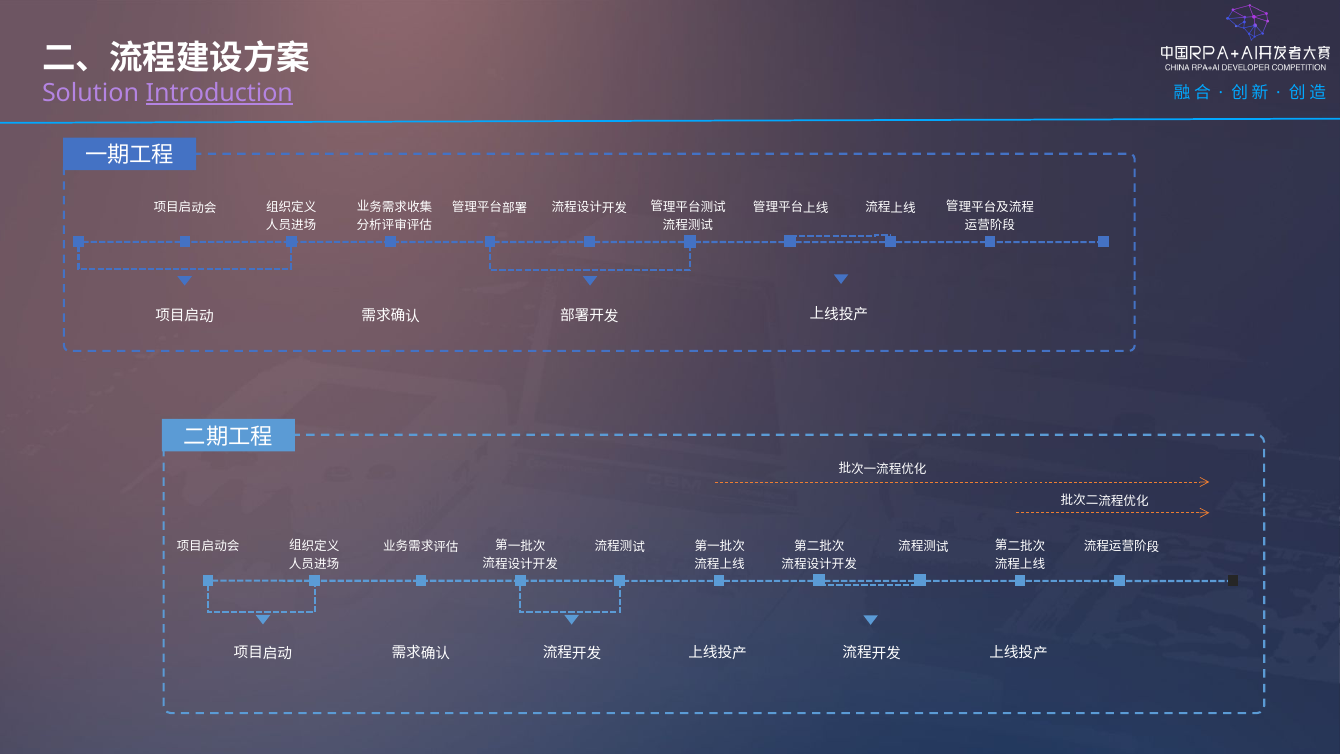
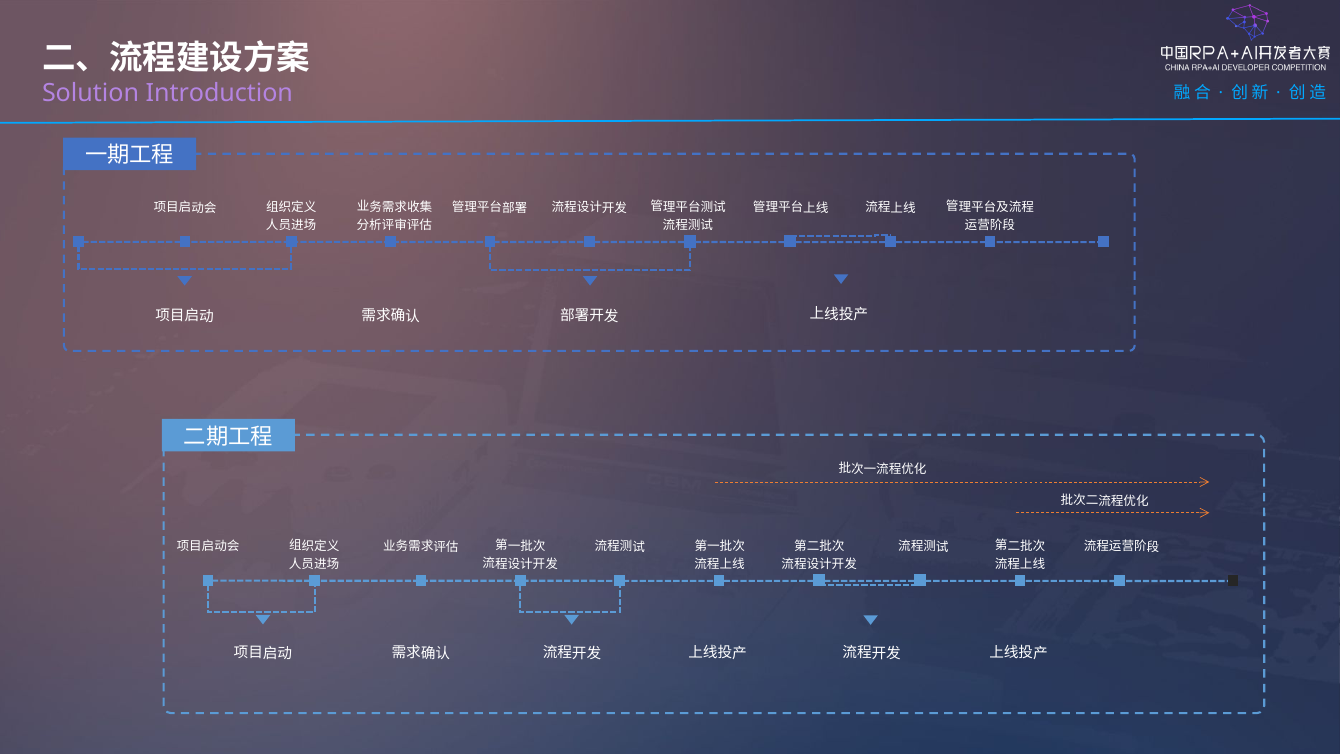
Introduction underline: present -> none (219, 93)
